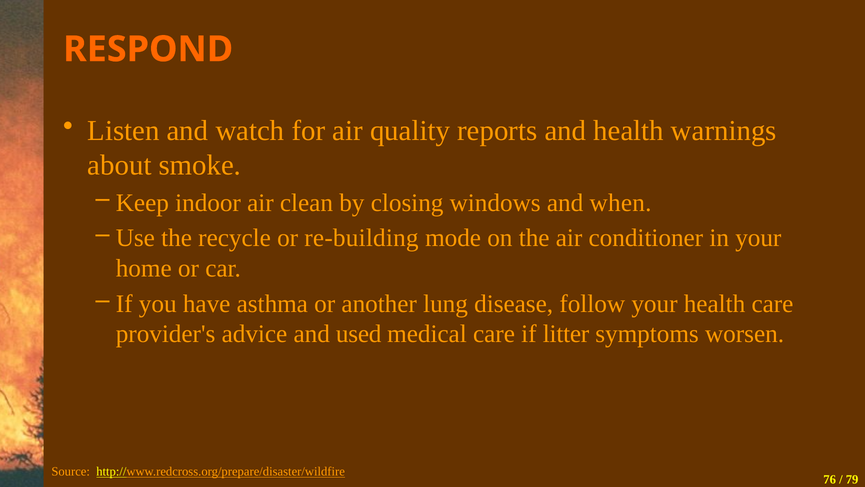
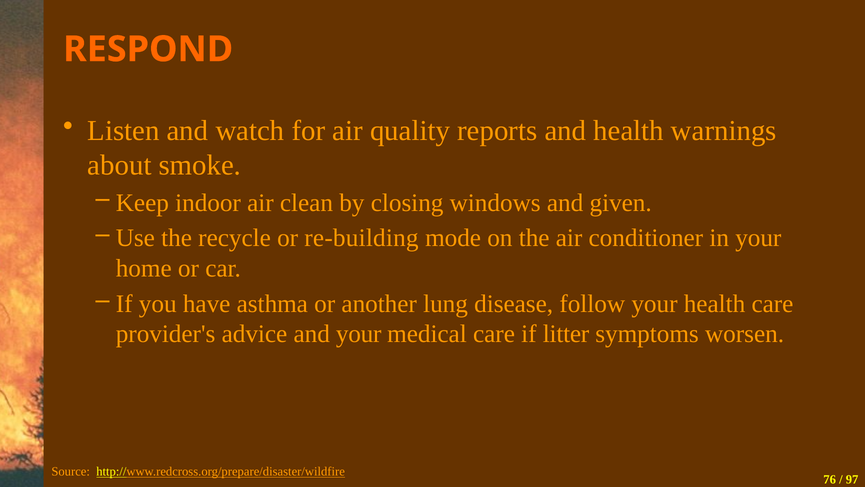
when: when -> given (621, 203)
and used: used -> your (359, 334)
79: 79 -> 97 (852, 479)
